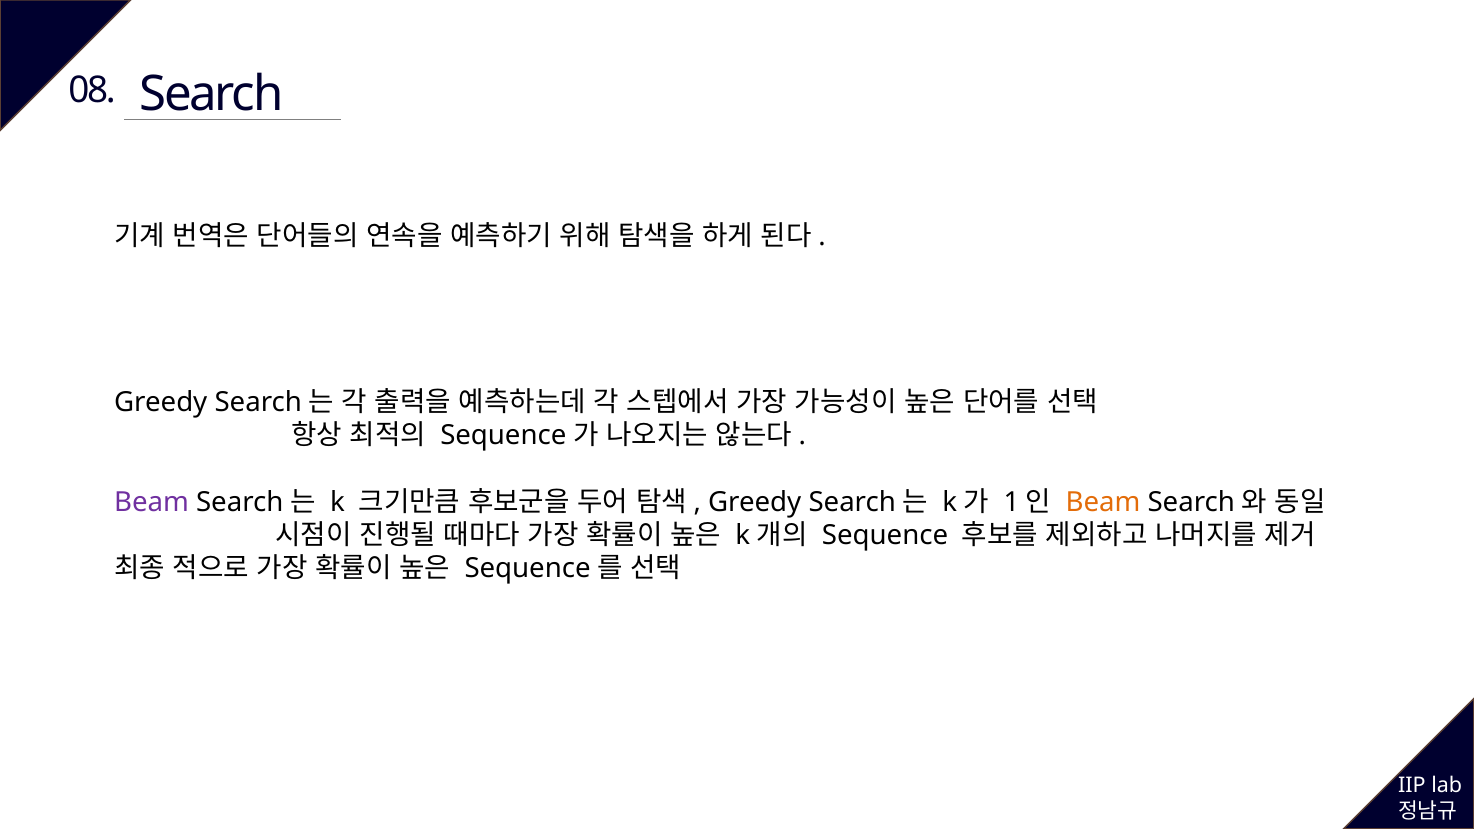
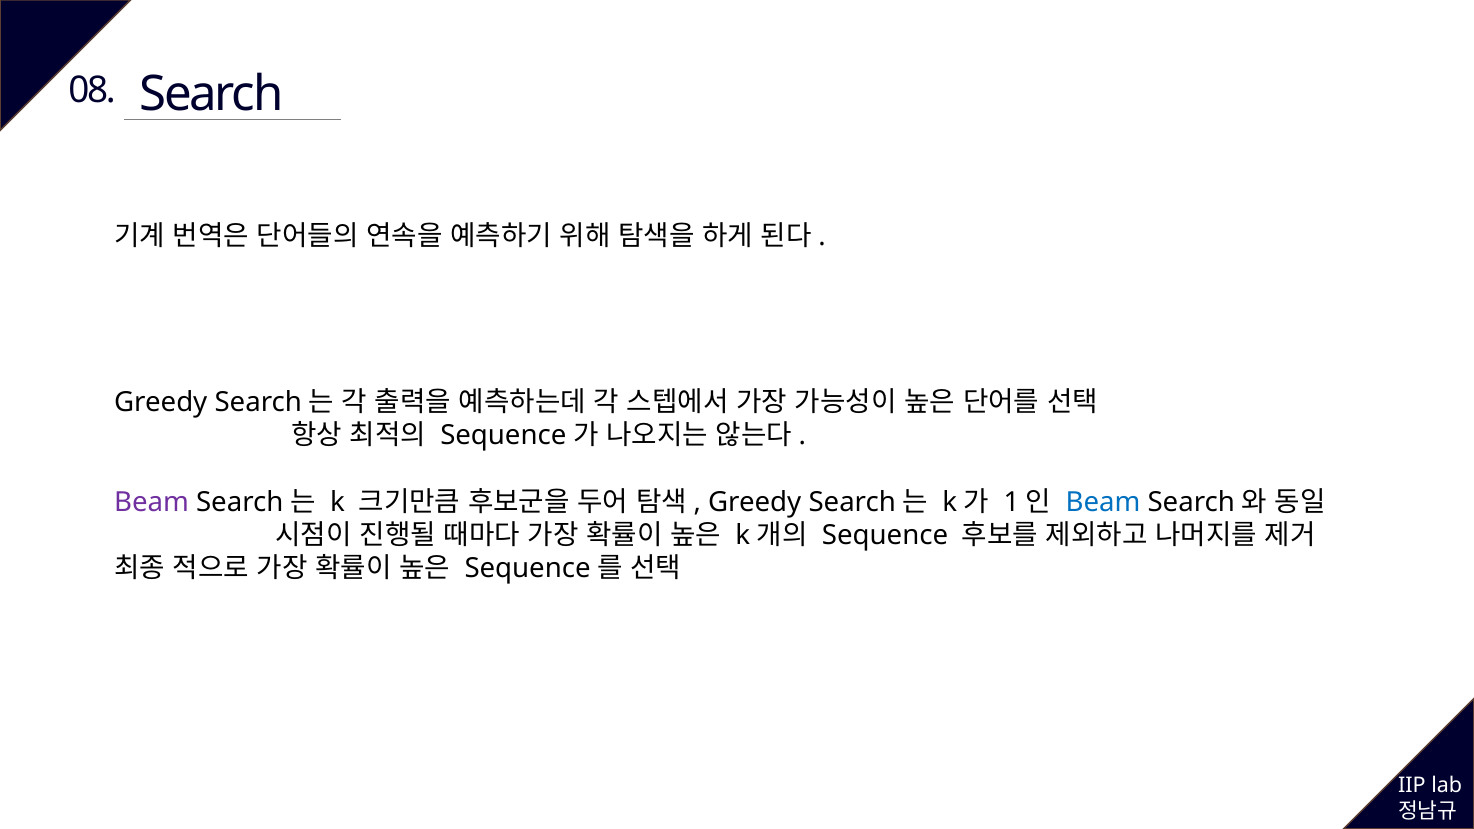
Beam colour: orange -> blue (1103, 502)
